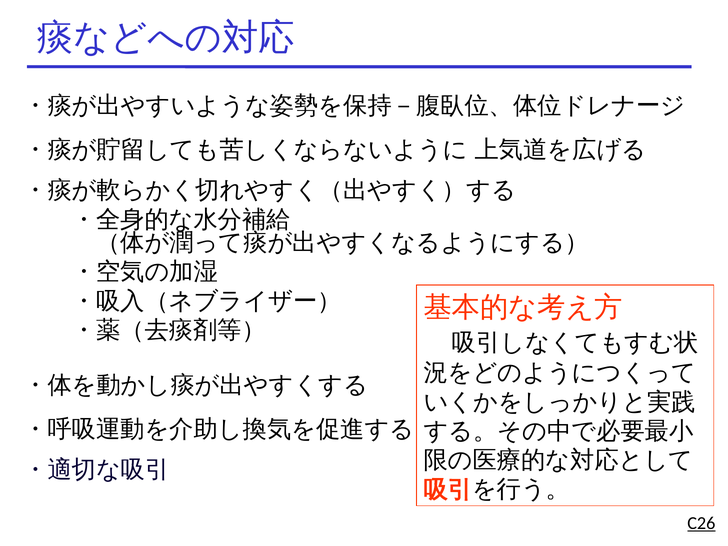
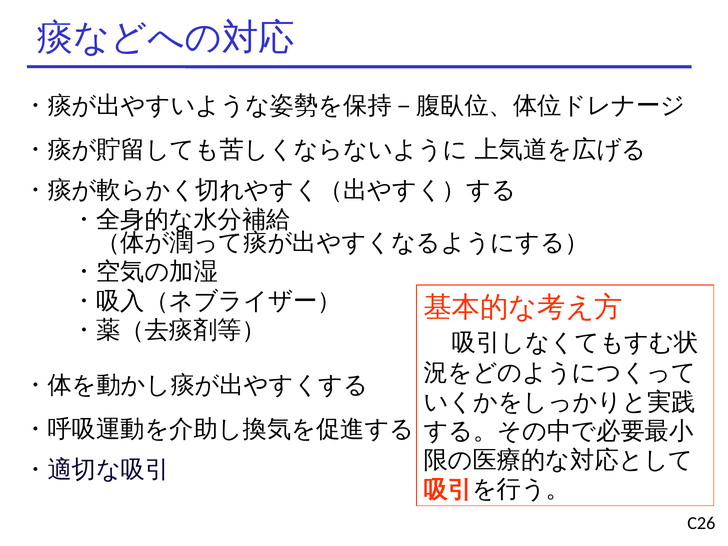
C26 underline: present -> none (701, 523)
